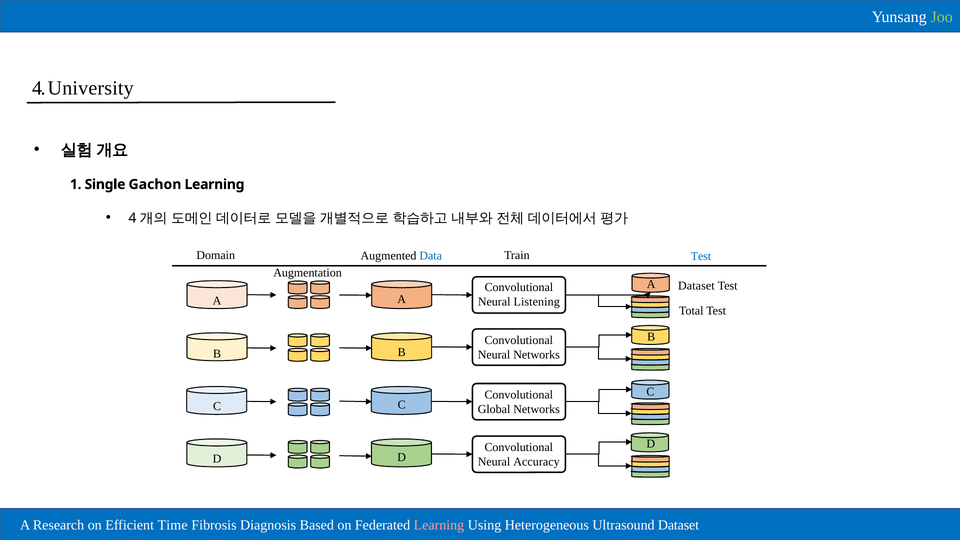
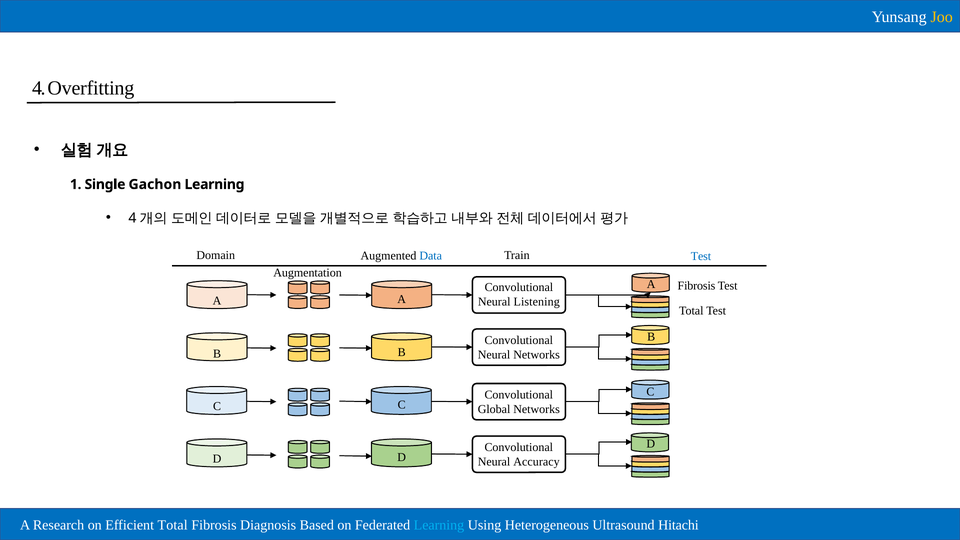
Joo colour: light green -> yellow (942, 17)
University: University -> Overfitting (91, 88)
Dataset: Dataset -> Fibrosis (696, 286)
Efficient Time: Time -> Total (173, 525)
Learning colour: pink -> light blue (439, 525)
Ultrasound Dataset: Dataset -> Hitachi (678, 525)
